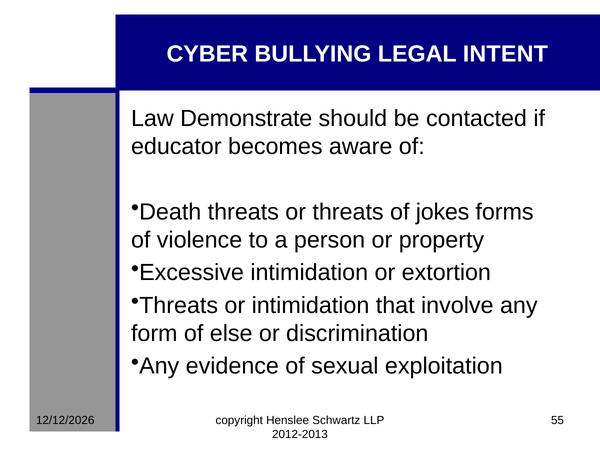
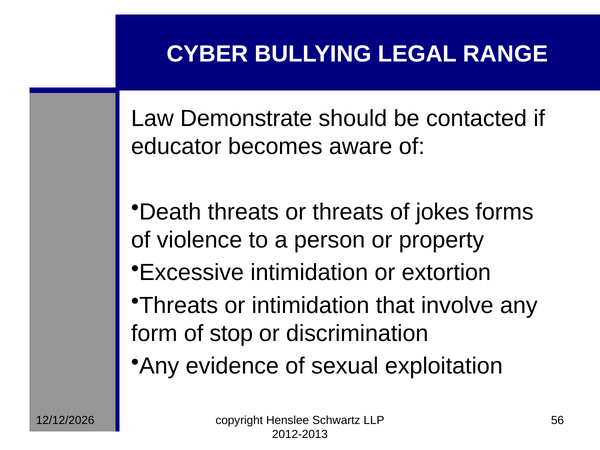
INTENT: INTENT -> RANGE (505, 54)
else: else -> stop (231, 333)
55: 55 -> 56 (557, 421)
